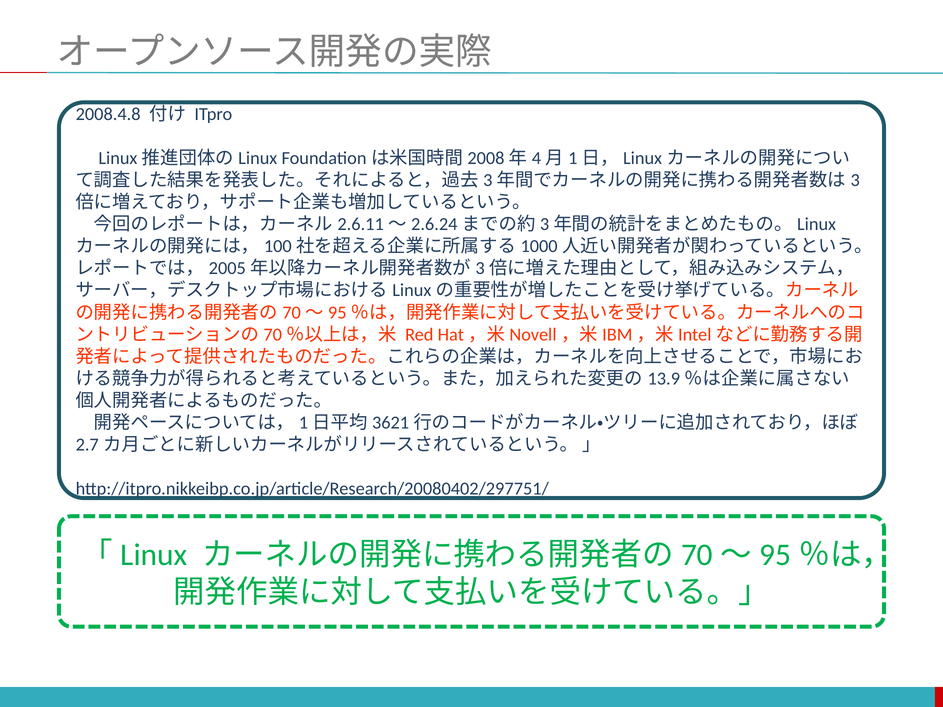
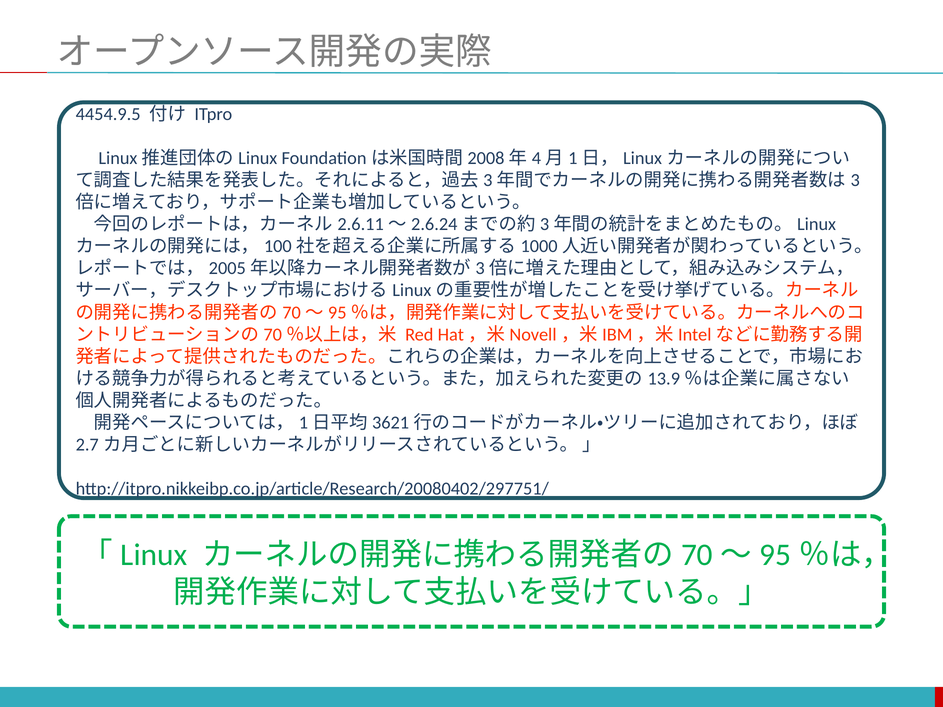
2008.4.8: 2008.4.8 -> 4454.9.5 (108, 114)
